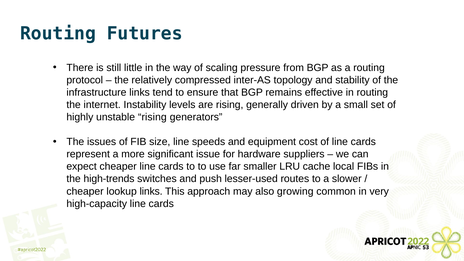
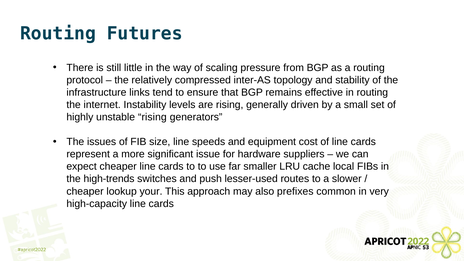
lookup links: links -> your (151, 191)
growing: growing -> prefixes (295, 191)
